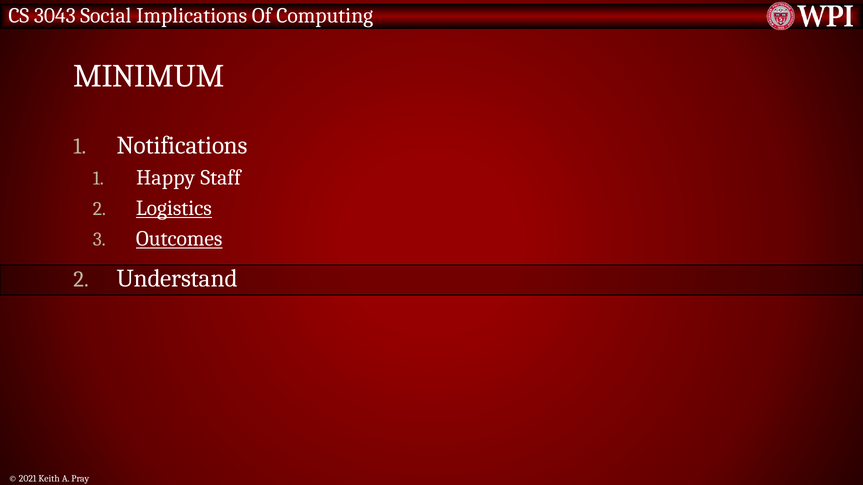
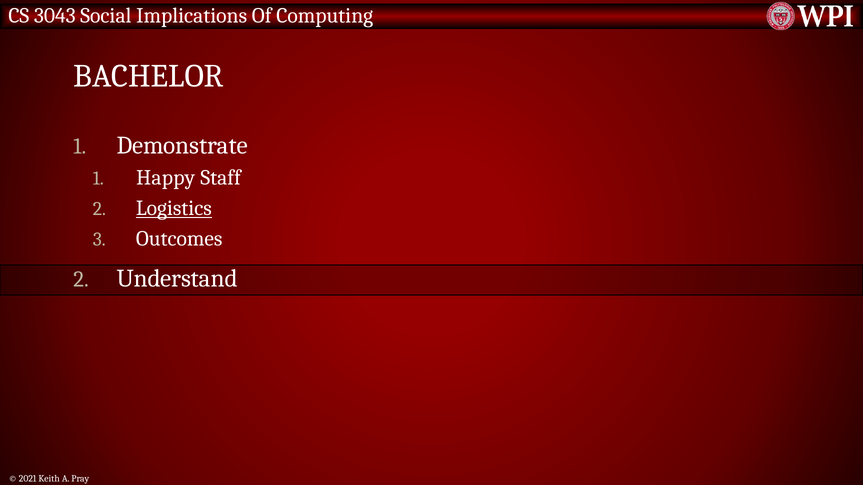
MINIMUM: MINIMUM -> BACHELOR (149, 76)
Notifications: Notifications -> Demonstrate (182, 145)
Outcomes underline: present -> none (179, 239)
